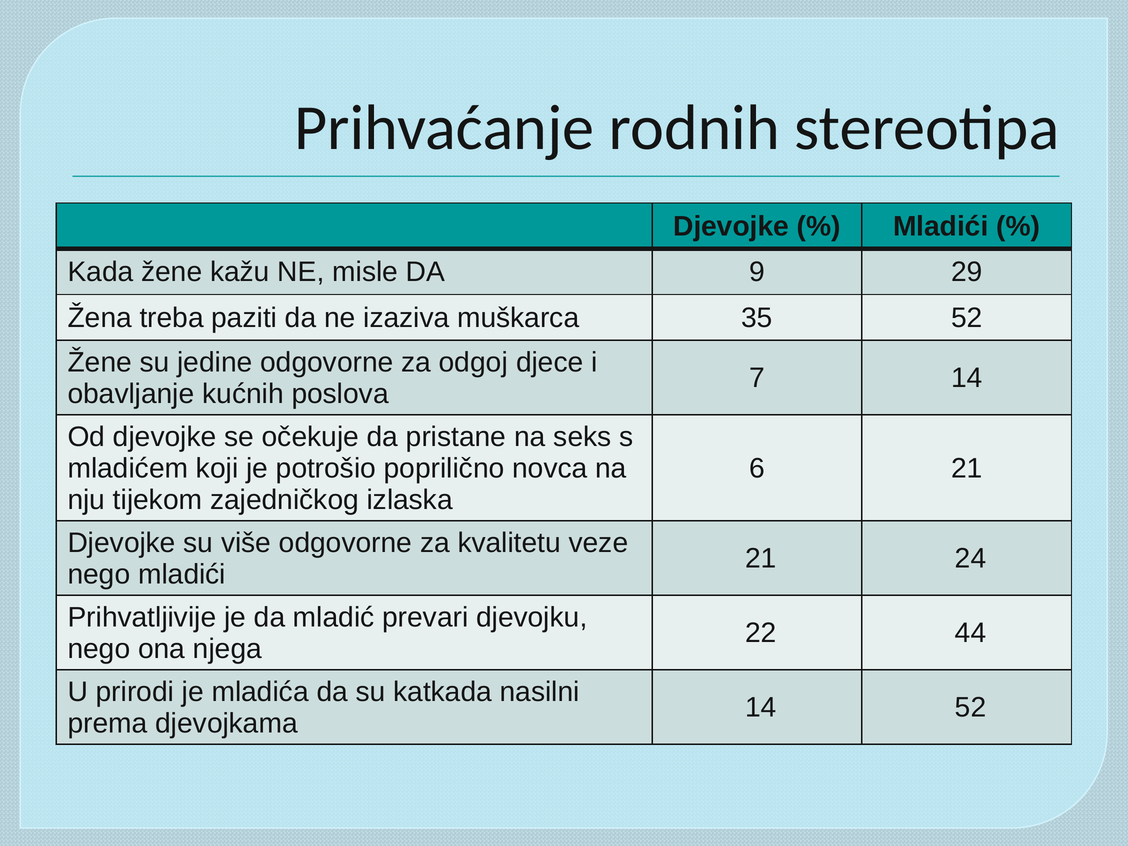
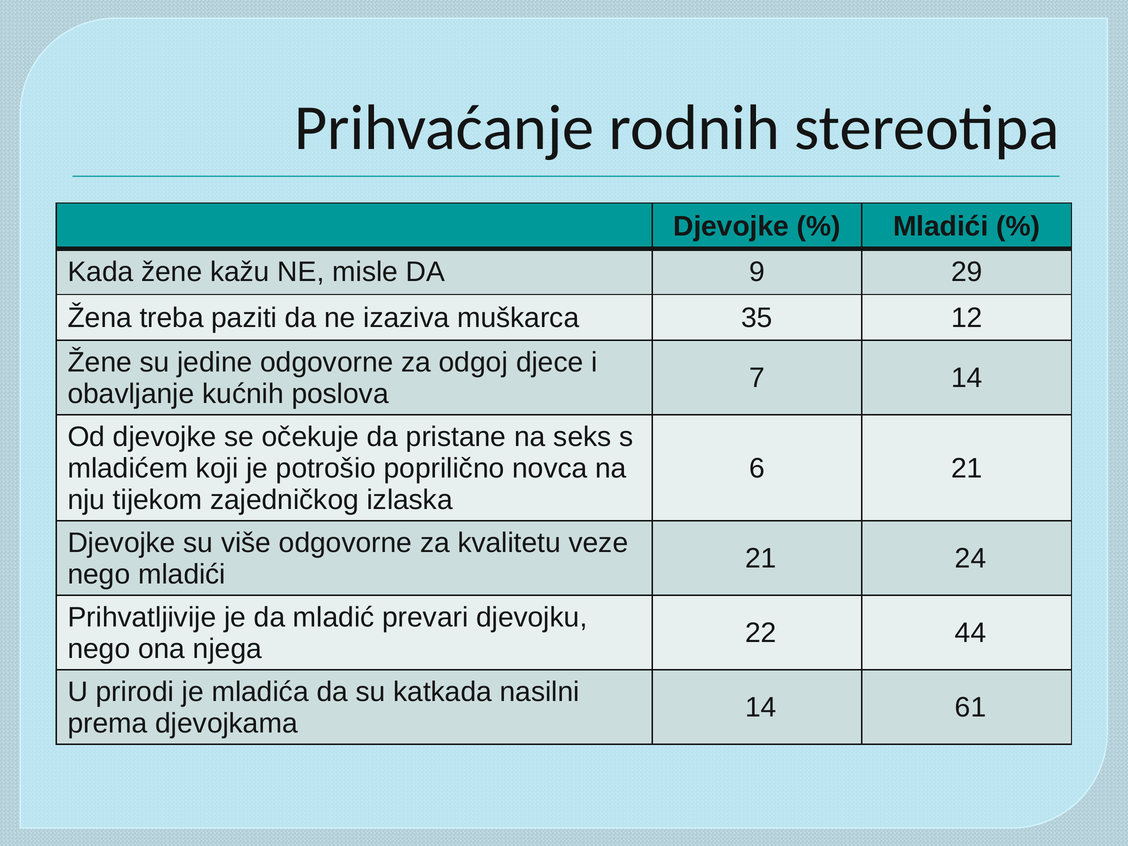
35 52: 52 -> 12 (967, 318)
14 52: 52 -> 61 (971, 708)
